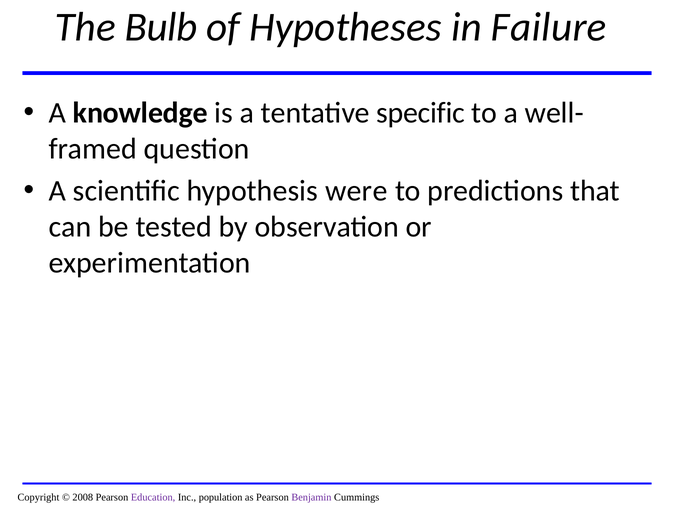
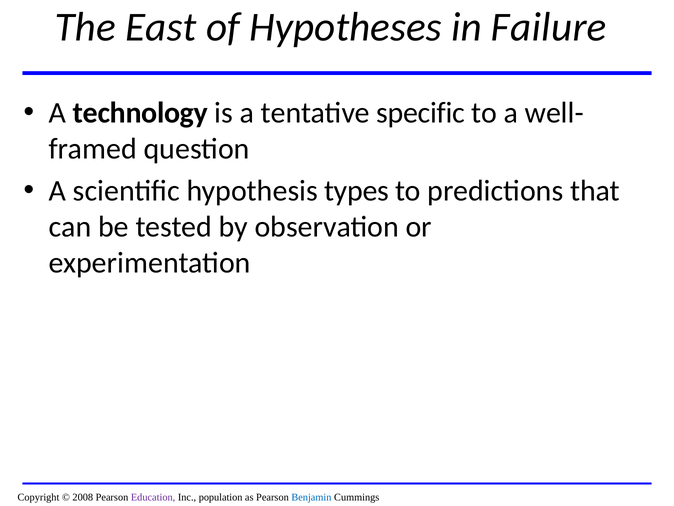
Bulb: Bulb -> East (161, 27)
knowledge: knowledge -> technology (140, 113)
were: were -> types (357, 191)
Benjamin colour: purple -> blue (311, 497)
